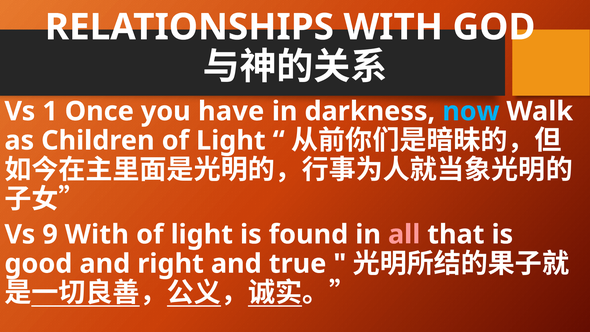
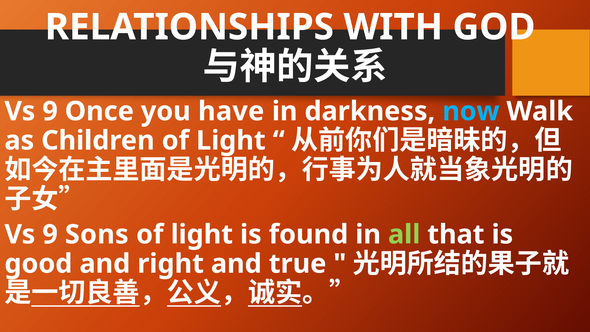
1: 1 -> 9 (50, 111)
9 With: With -> Sons (97, 234)
all colour: pink -> light green (404, 234)
